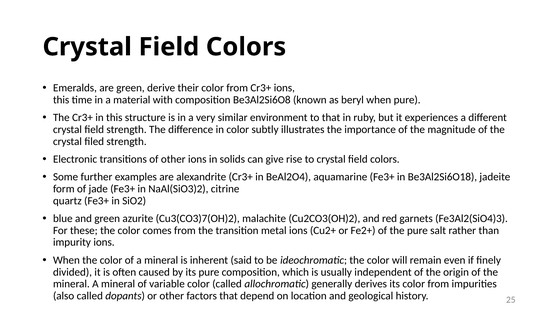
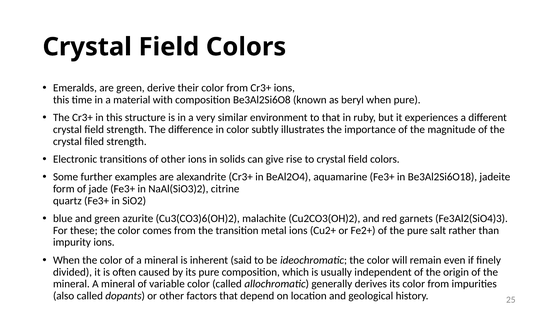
Cu3(CO3)7(OH)2: Cu3(CO3)7(OH)2 -> Cu3(CO3)6(OH)2 (198, 218)
